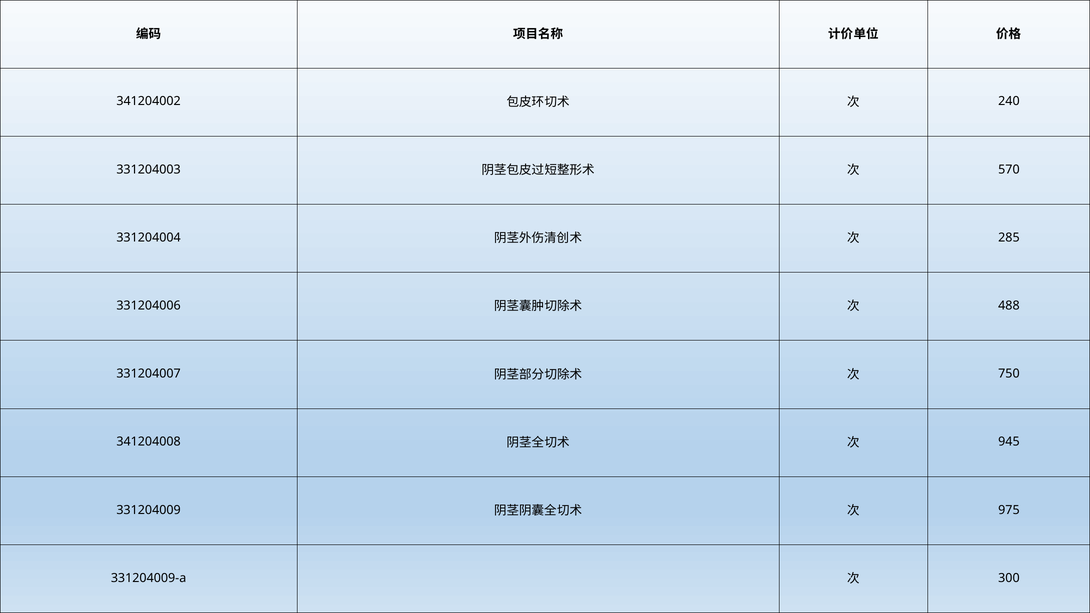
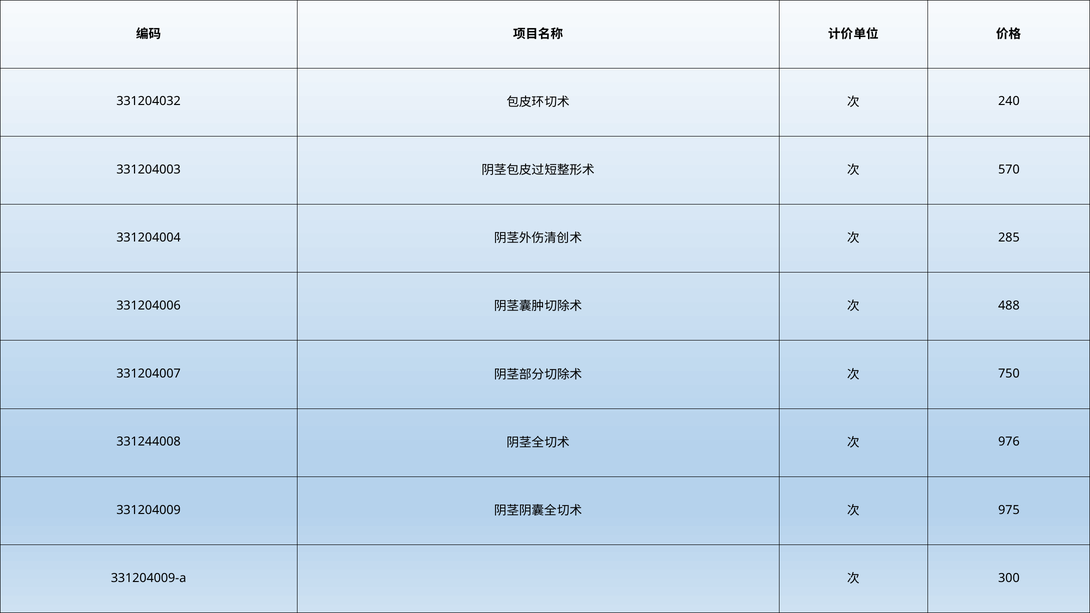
341204002: 341204002 -> 331204032 (149, 101)
341204008: 341204008 -> 331244008 (149, 442)
945: 945 -> 976 (1009, 442)
